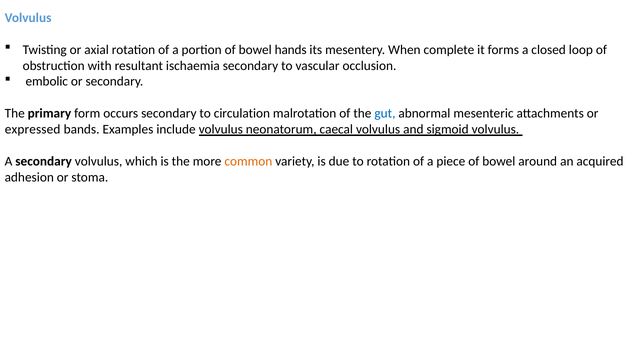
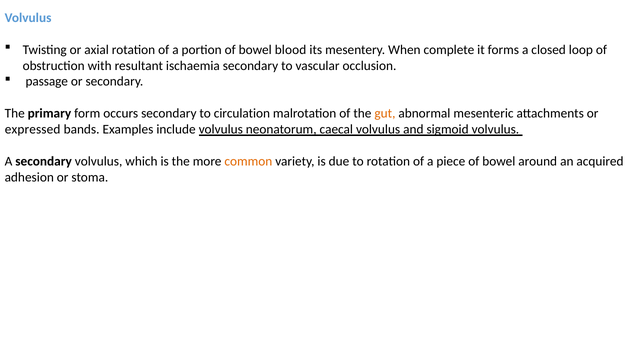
hands: hands -> blood (291, 50)
embolic: embolic -> passage (47, 81)
gut colour: blue -> orange (385, 113)
